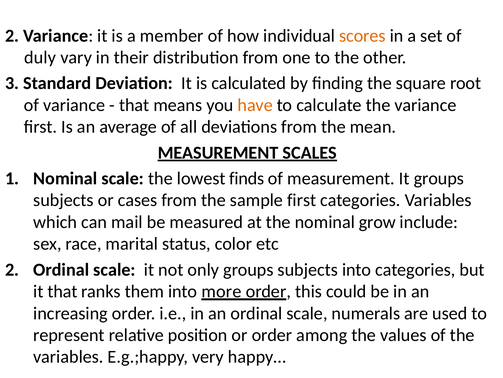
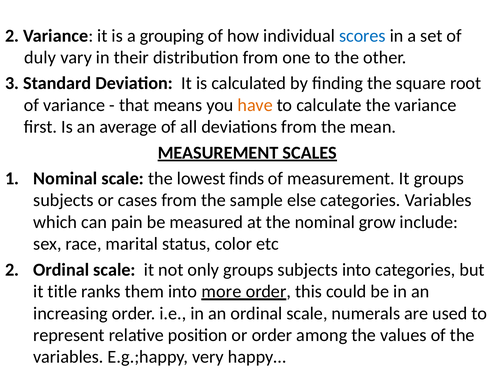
member: member -> grouping (172, 36)
scores colour: orange -> blue (362, 36)
sample first: first -> else (302, 200)
mail: mail -> pain (127, 222)
it that: that -> title (62, 291)
